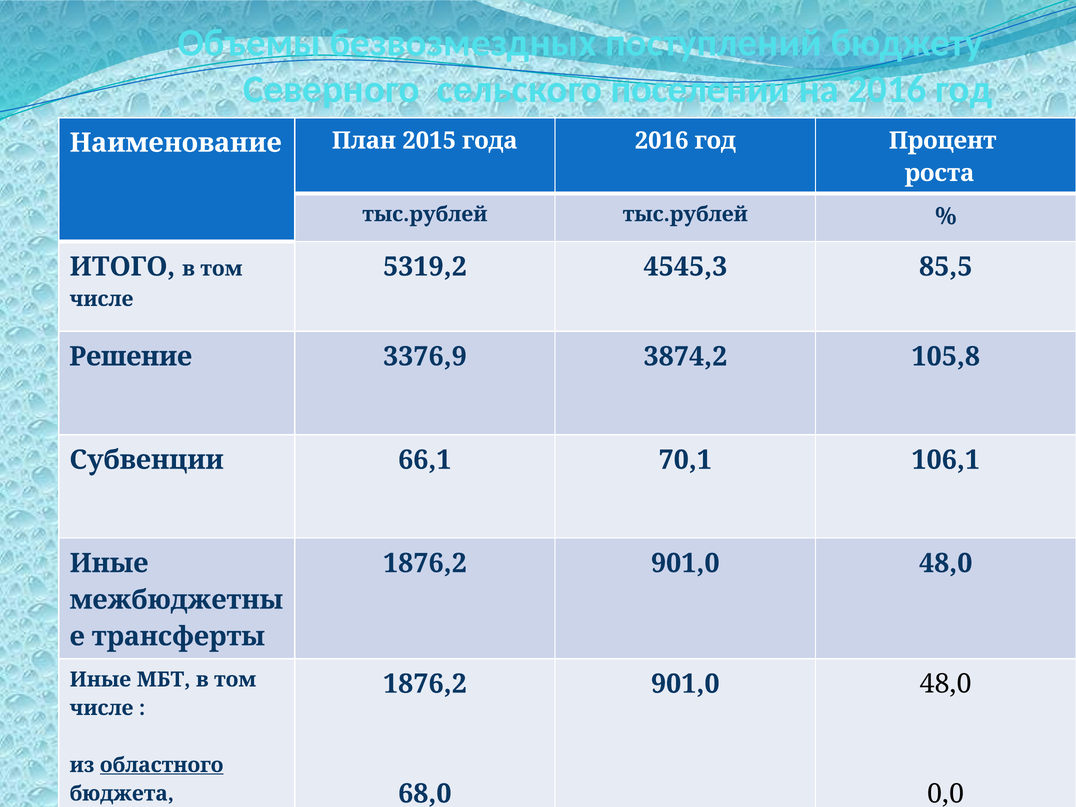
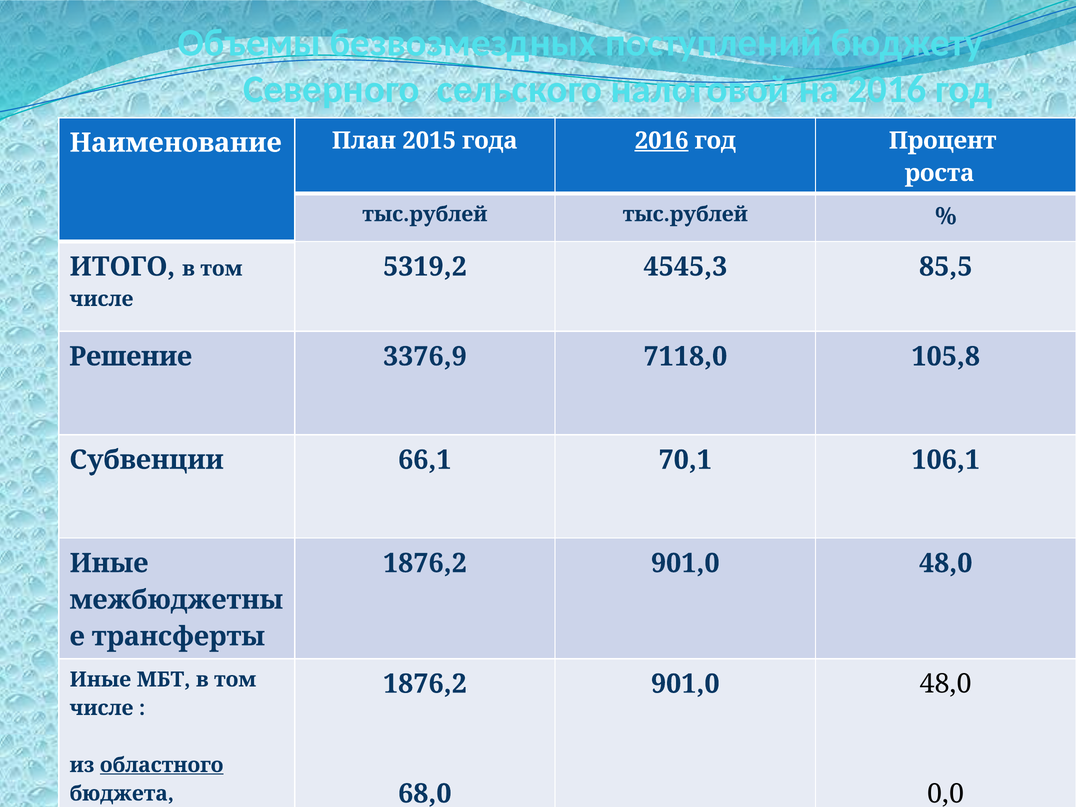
поселении: поселении -> налоговой (700, 89)
2016 underline: none -> present (662, 141)
3874,2: 3874,2 -> 7118,0 (685, 357)
